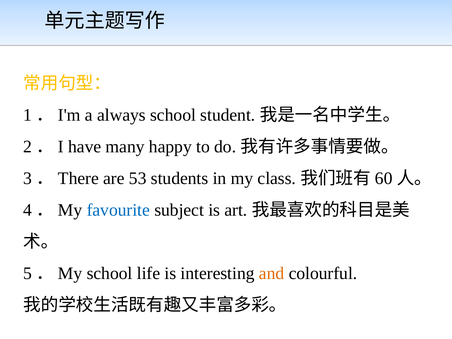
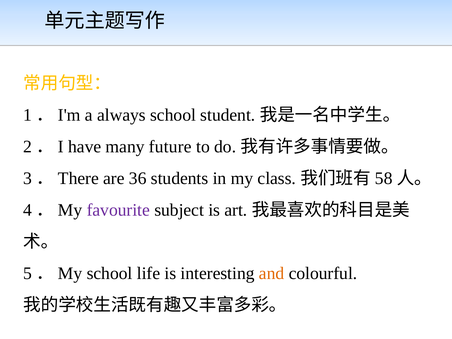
happy: happy -> future (170, 147)
53: 53 -> 36 (138, 178)
60: 60 -> 58 (384, 178)
favourite colour: blue -> purple (118, 210)
